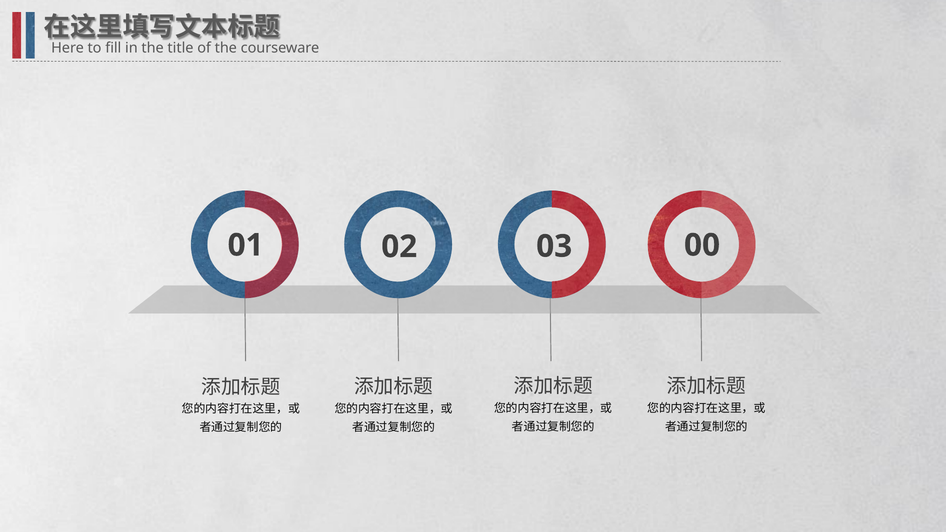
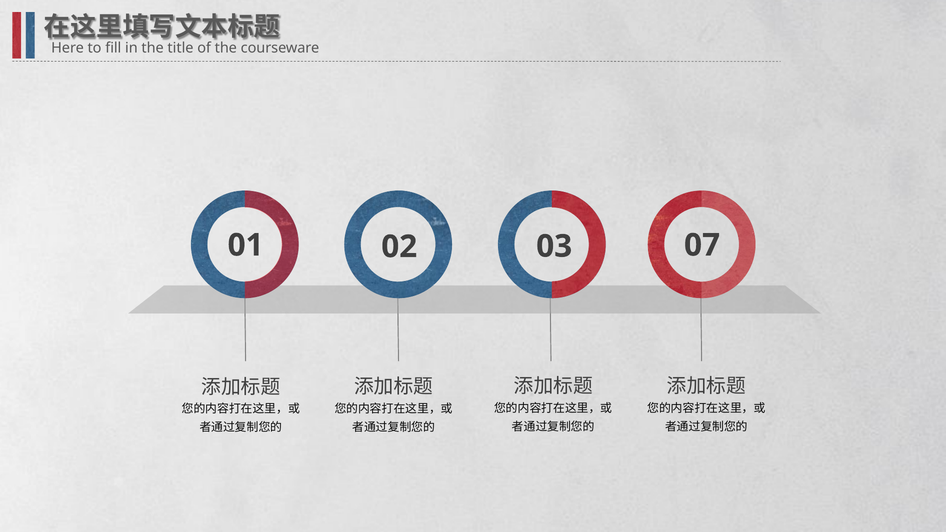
00: 00 -> 07 (702, 245)
